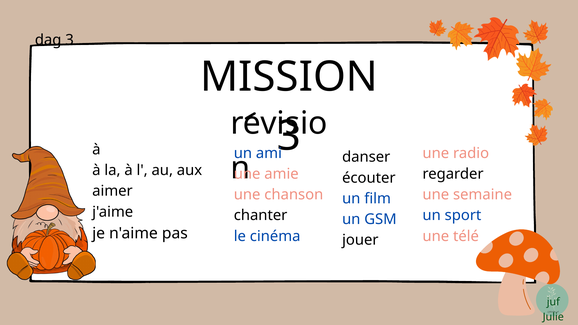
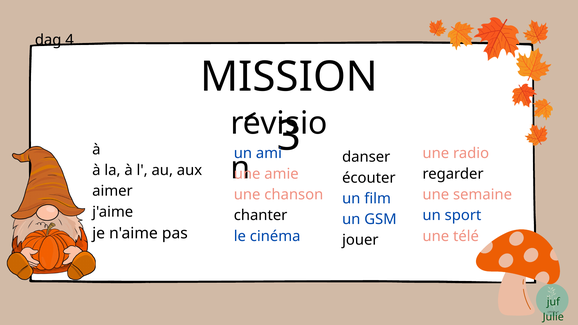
dag 3: 3 -> 4 (70, 40)
